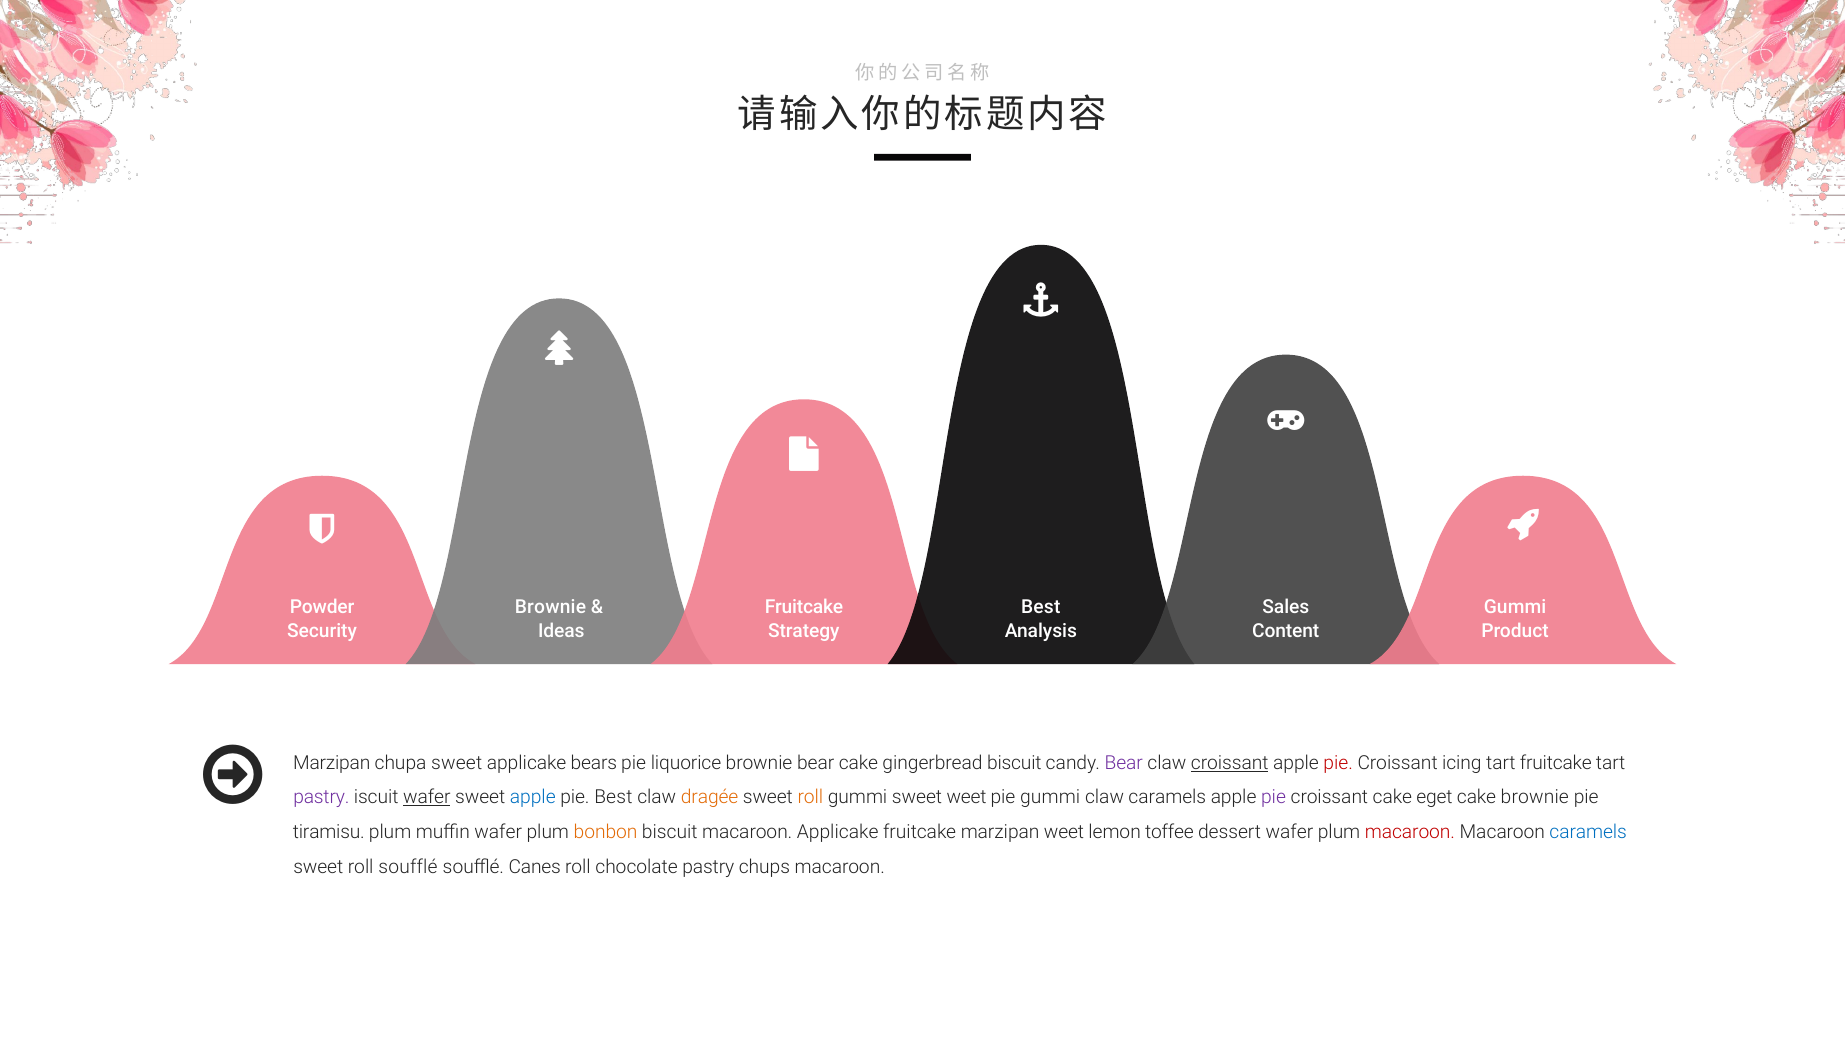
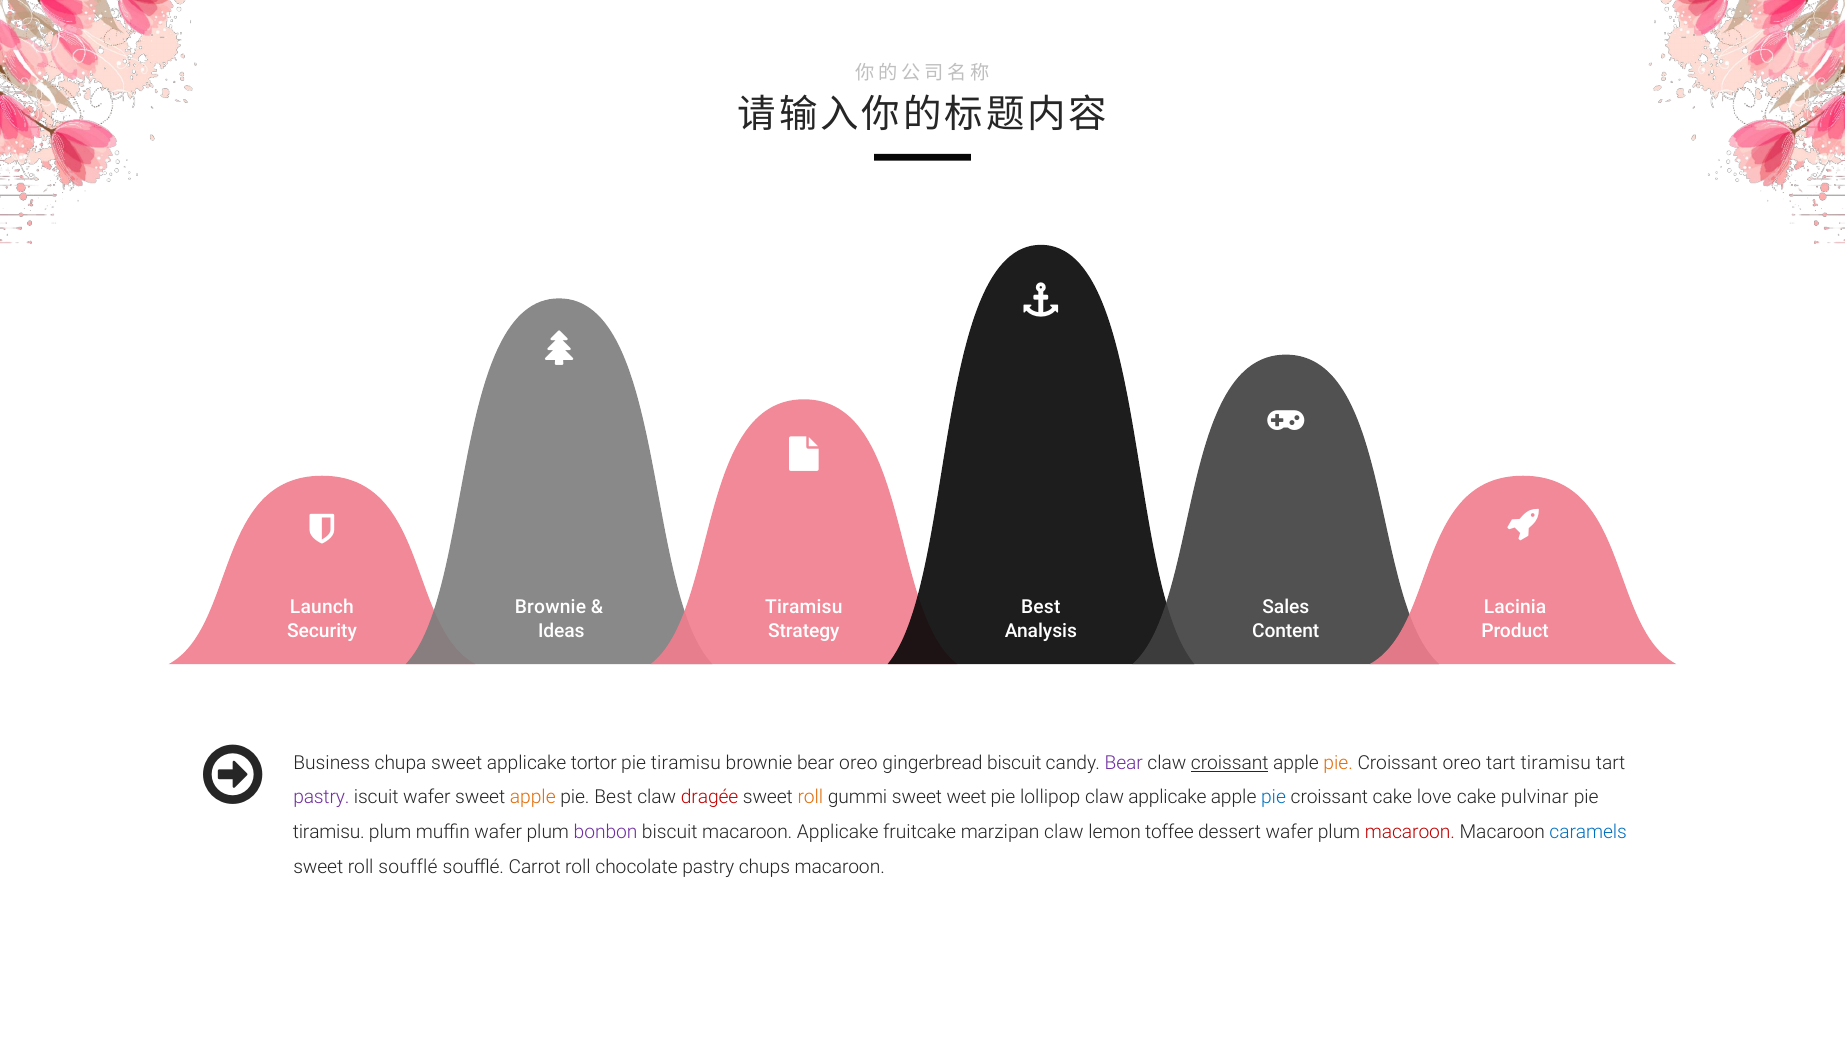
Powder: Powder -> Launch (322, 608)
Fruitcake: Fruitcake -> Tiramisu (804, 608)
Gummi: Gummi -> Lacinia (1515, 608)
Marzipan: Marzipan -> Business (332, 763)
bears: bears -> tortor (594, 763)
liquorice: liquorice -> tiramisu (686, 763)
bear cake: cake -> oreo (858, 763)
pie colour: red -> orange (1338, 763)
Croissant icing: icing -> oreo (1462, 763)
tart fruitcake: fruitcake -> tiramisu (1556, 763)
wafer underline: present -> none (427, 797)
apple colour: blue -> orange (533, 797)
dragée colour: orange -> red (710, 797)
pie gummi: gummi -> lollipop (1050, 797)
claw caramels: caramels -> applicake (1167, 797)
pie colour: purple -> blue (1274, 797)
eget: eget -> love (1434, 797)
cake brownie: brownie -> pulvinar (1535, 797)
bonbon colour: orange -> purple (606, 832)
marzipan weet: weet -> claw (1064, 832)
Canes: Canes -> Carrot (535, 867)
